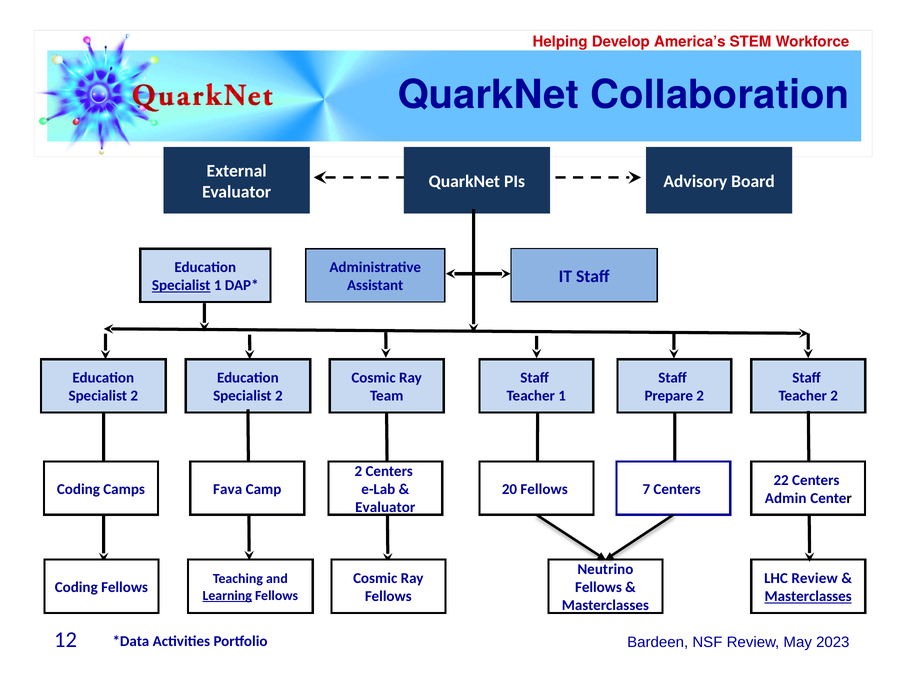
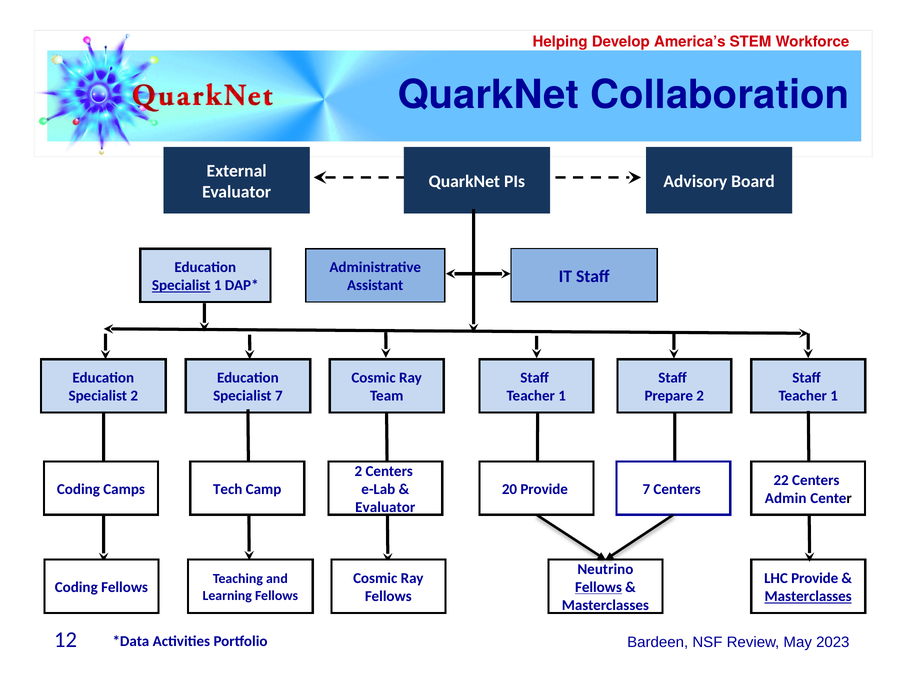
2: 2 -> 7 (279, 396)
2: 2 -> 1 (834, 396)
Fava: Fava -> Tech (228, 489)
20 Fellows: Fellows -> Provide (544, 489)
LHC Review: Review -> Provide (815, 578)
Fellows underline: none -> present (598, 587)
Learning underline: present -> none (227, 595)
